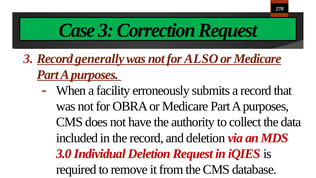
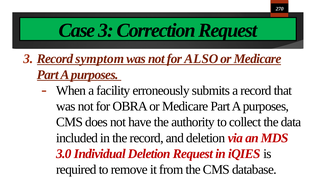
generally: generally -> symptom (100, 59)
